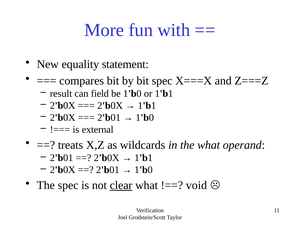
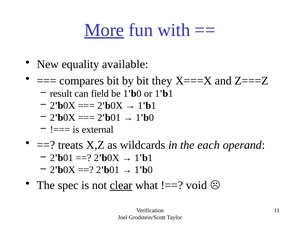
More underline: none -> present (104, 30)
statement: statement -> available (125, 64)
bit spec: spec -> they (162, 81)
the what: what -> each (209, 145)
